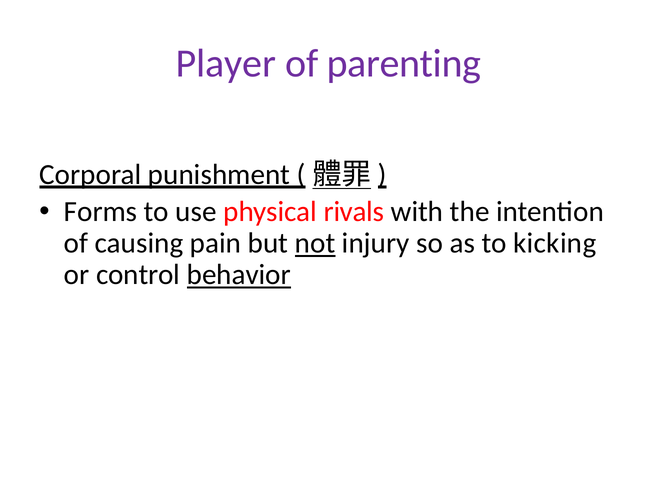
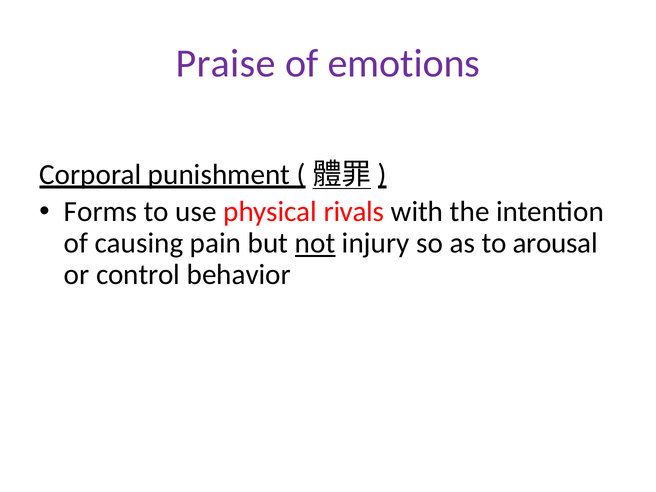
Player: Player -> Praise (226, 64)
parenting: parenting -> emotions (404, 64)
kicking: kicking -> arousal (555, 243)
behavior underline: present -> none (239, 275)
